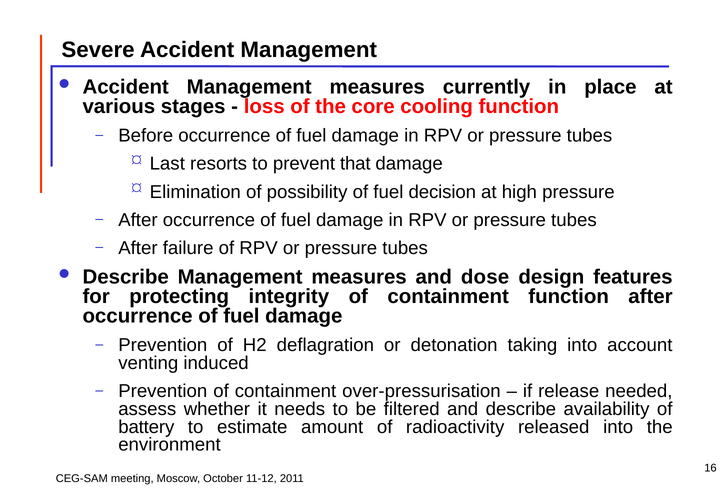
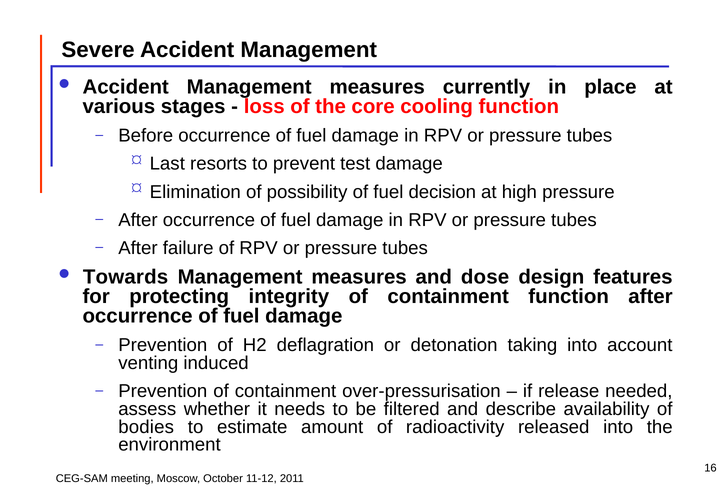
that: that -> test (355, 164)
Describe: Describe -> Towards (126, 277)
battery: battery -> bodies (146, 427)
